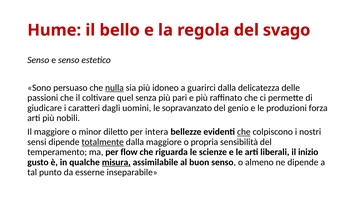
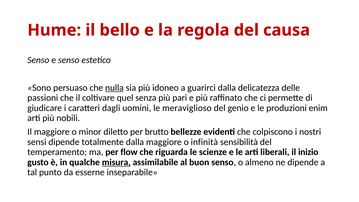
svago: svago -> causa (287, 30)
sopravanzato: sopravanzato -> meraviglioso (187, 108)
forza: forza -> enim (318, 108)
intera: intera -> brutto (157, 132)
che underline: present -> none (244, 132)
totalmente underline: present -> none (103, 142)
propria: propria -> infinità (204, 142)
